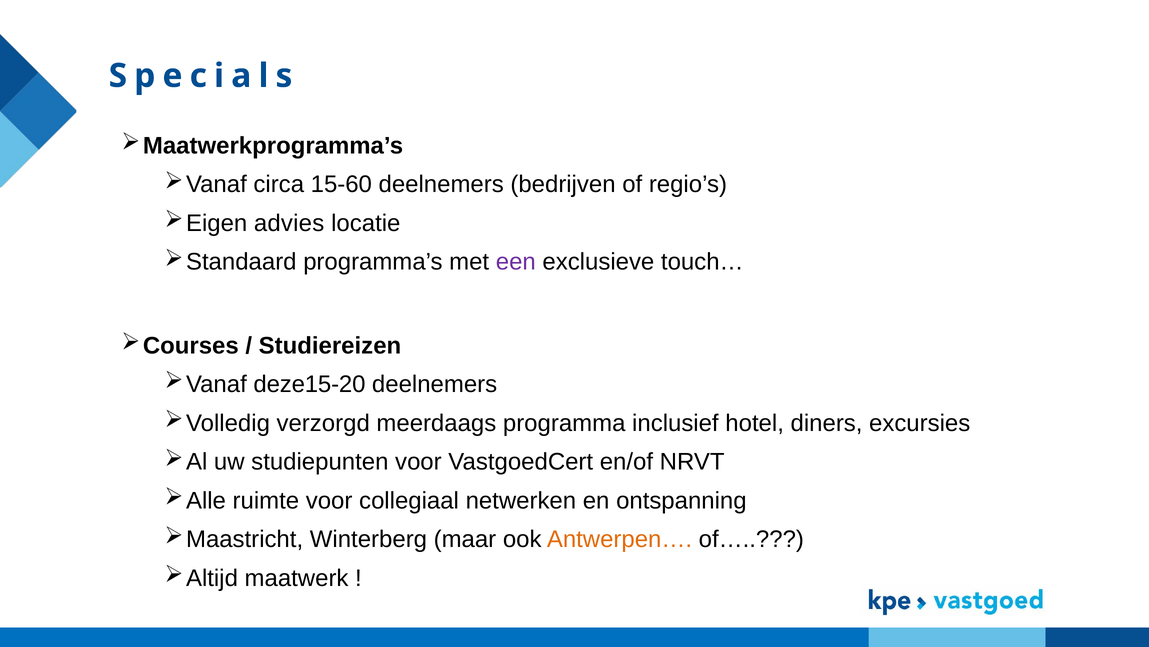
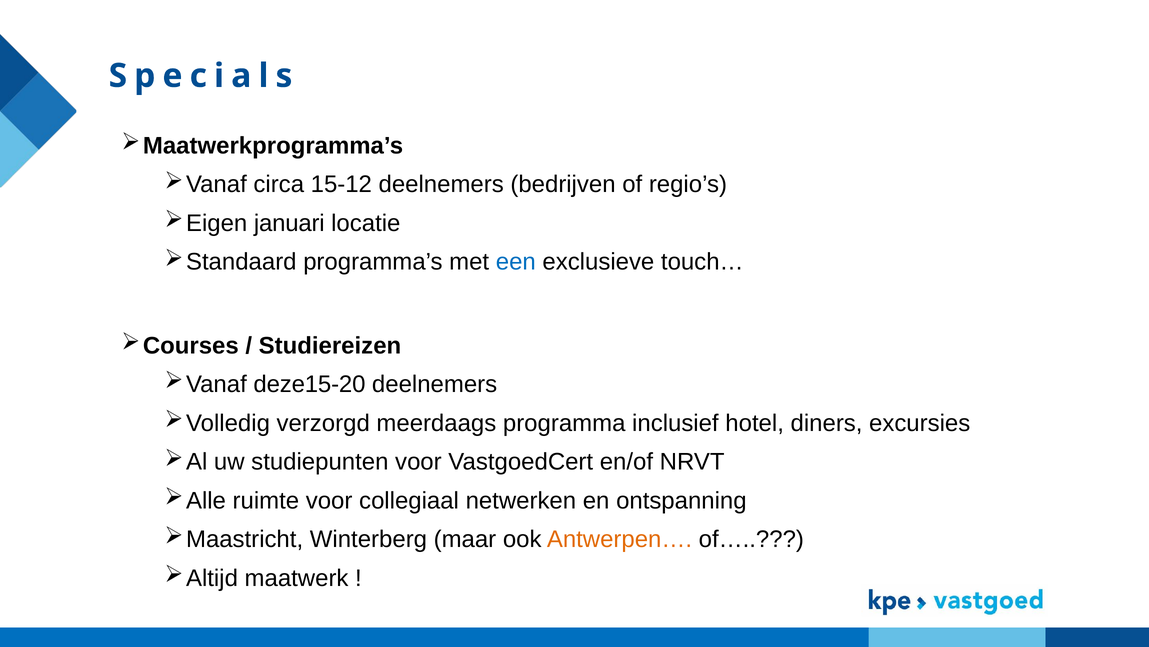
15-60: 15-60 -> 15-12 (341, 184)
advies: advies -> januari (289, 223)
een colour: purple -> blue (516, 262)
